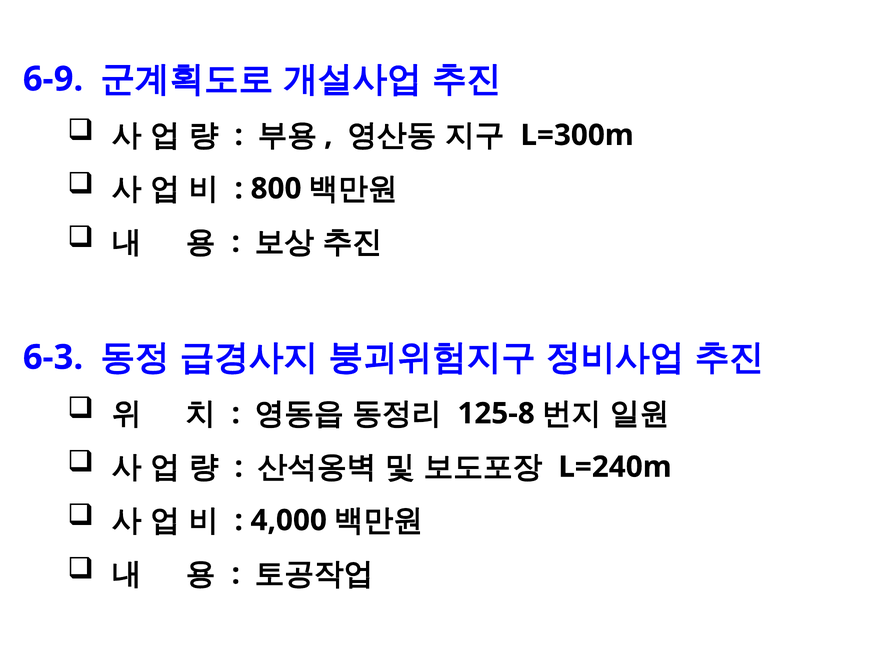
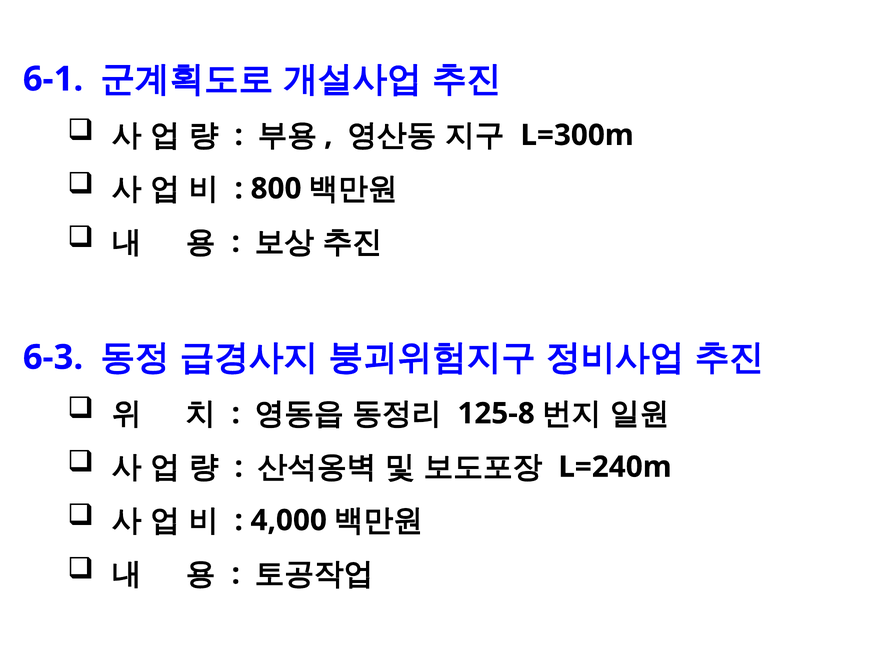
6-9: 6-9 -> 6-1 (53, 79)
